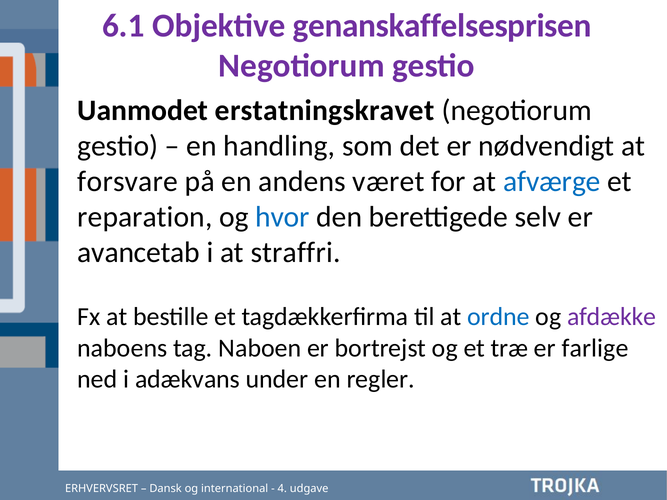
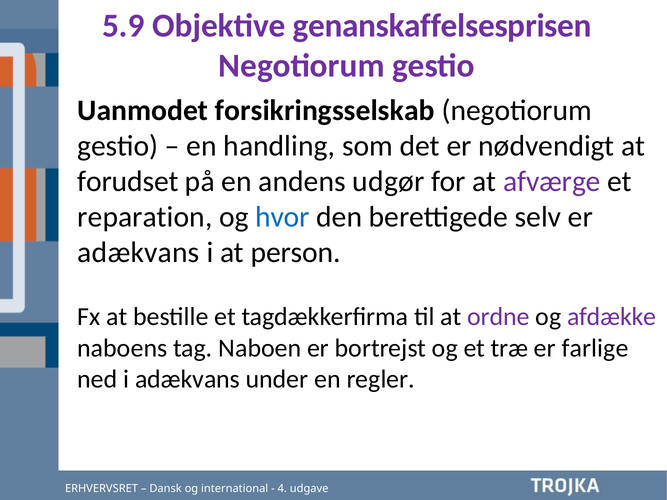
6.1: 6.1 -> 5.9 (123, 26)
erstatningskravet: erstatningskravet -> forsikringsselskab (325, 110)
forsvare: forsvare -> forudset (128, 182)
været: været -> udgør (388, 182)
afværge colour: blue -> purple (552, 182)
avancetab: avancetab -> adækvans (139, 253)
straffri: straffri -> person (296, 253)
ordne colour: blue -> purple (498, 317)
